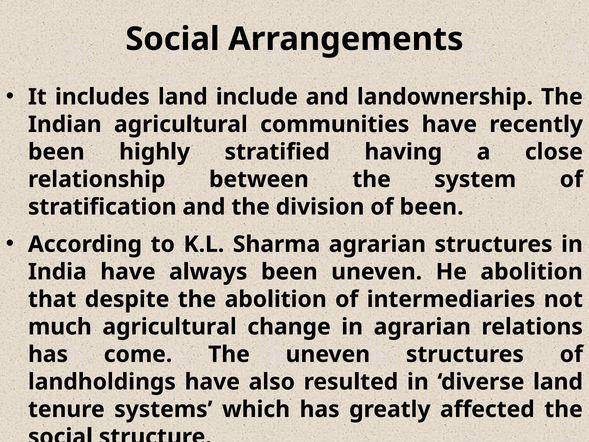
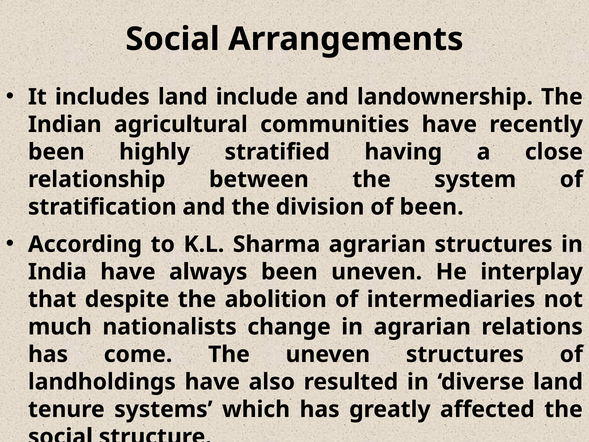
He abolition: abolition -> interplay (532, 272)
much agricultural: agricultural -> nationalists (170, 327)
